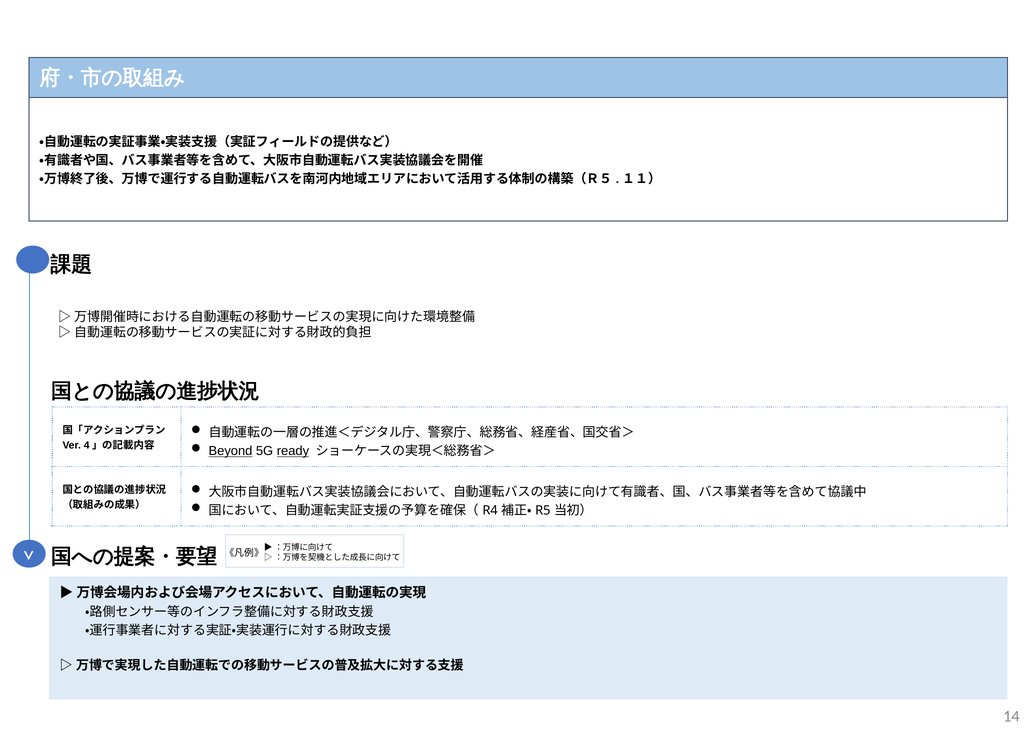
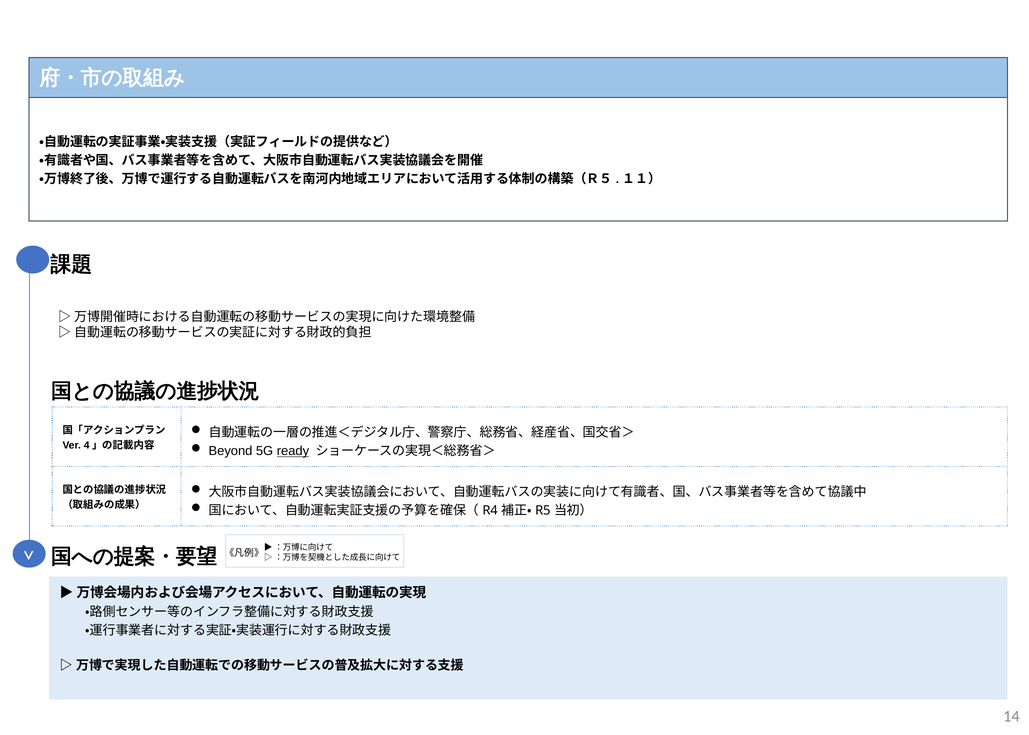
Beyond underline: present -> none (231, 451)
